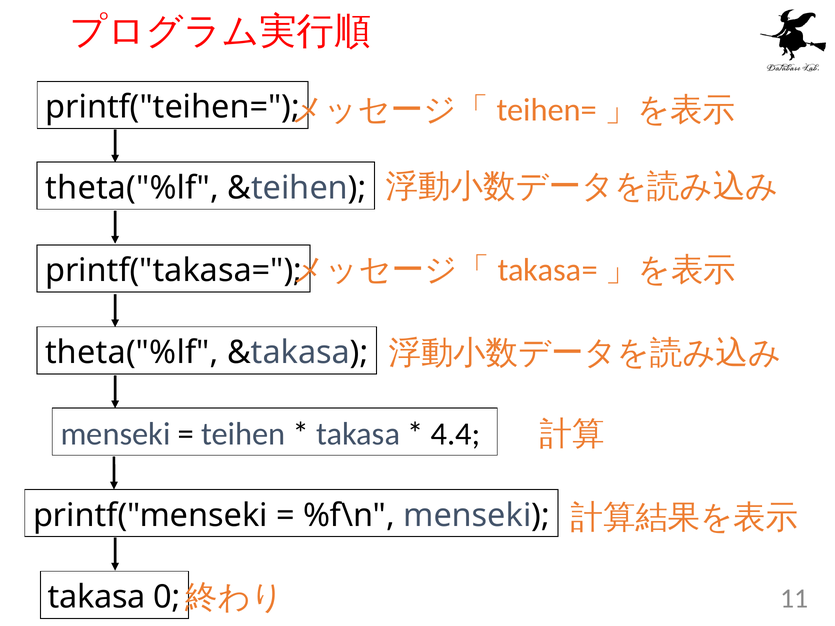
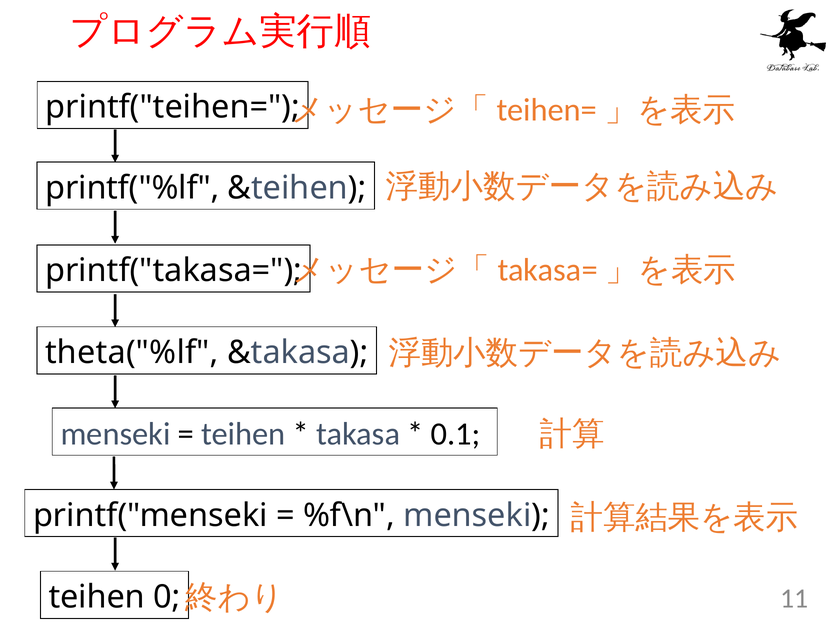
theta("%lf: theta("%lf -> printf("%lf (132, 188)
4.4: 4.4 -> 0.1 (456, 434)
takasa: takasa -> teihen (97, 597)
